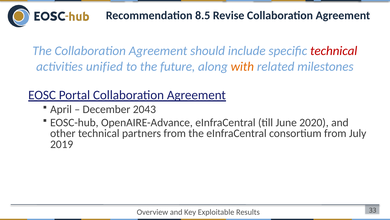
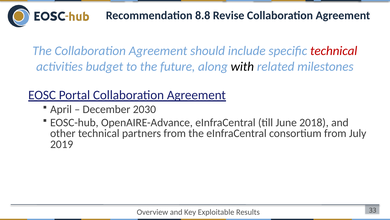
8.5: 8.5 -> 8.8 (203, 15)
unified: unified -> budget (104, 66)
with colour: orange -> black (242, 66)
2043: 2043 -> 2030 (144, 109)
2020: 2020 -> 2018 (314, 122)
